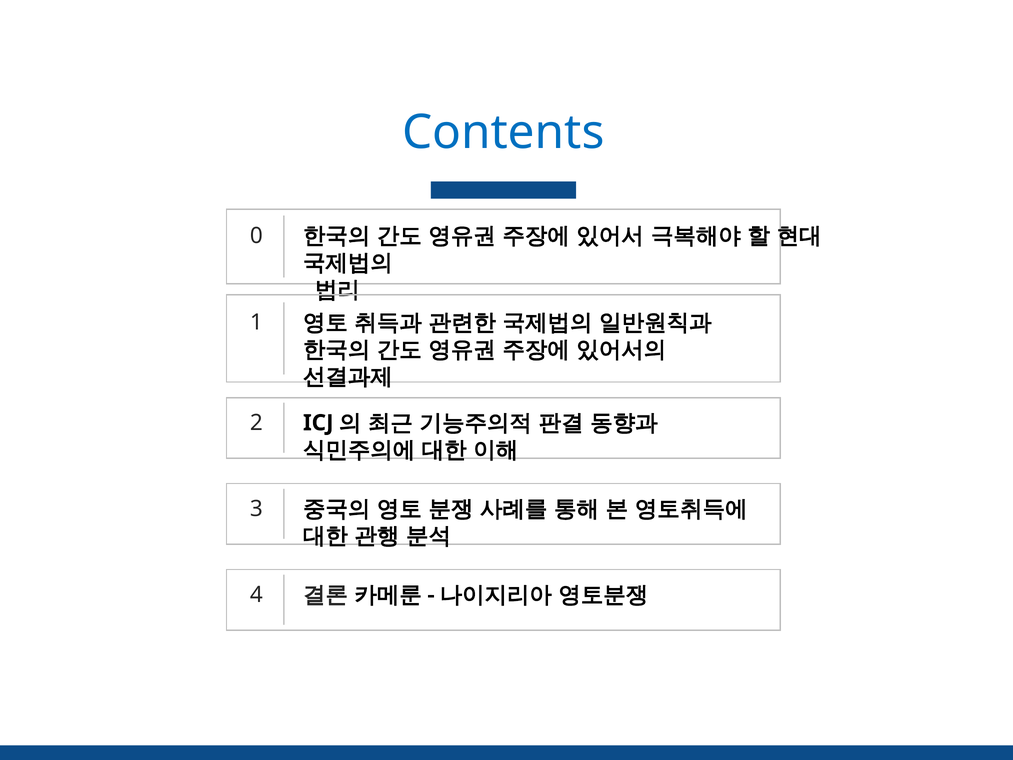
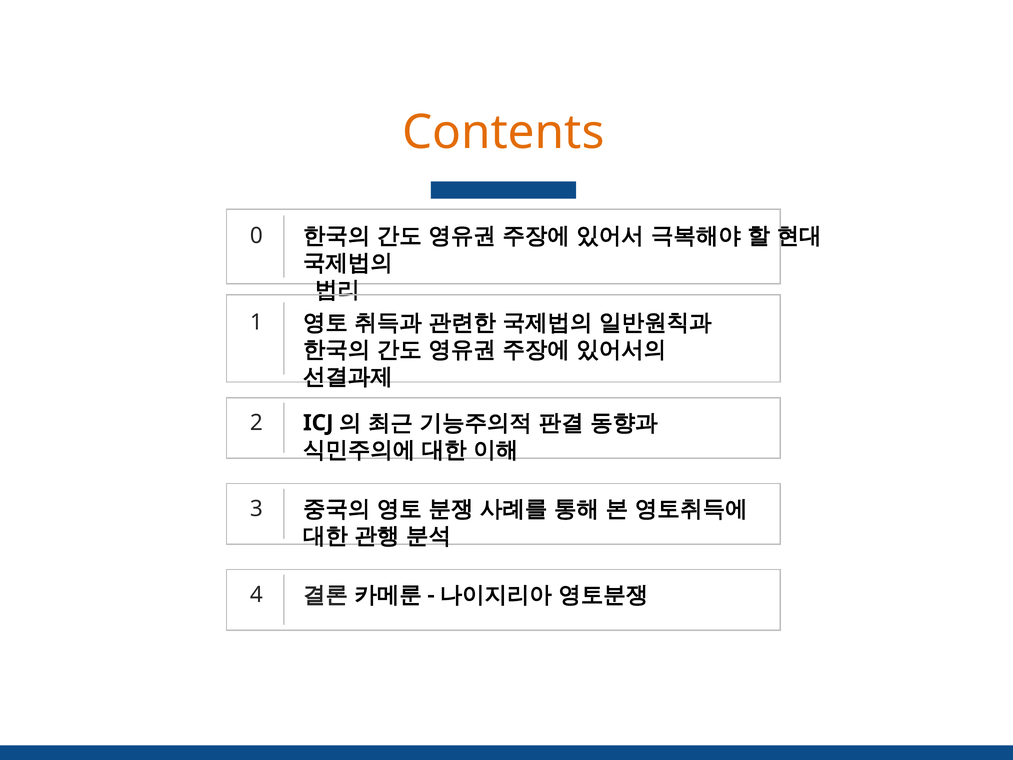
Contents colour: blue -> orange (503, 133)
